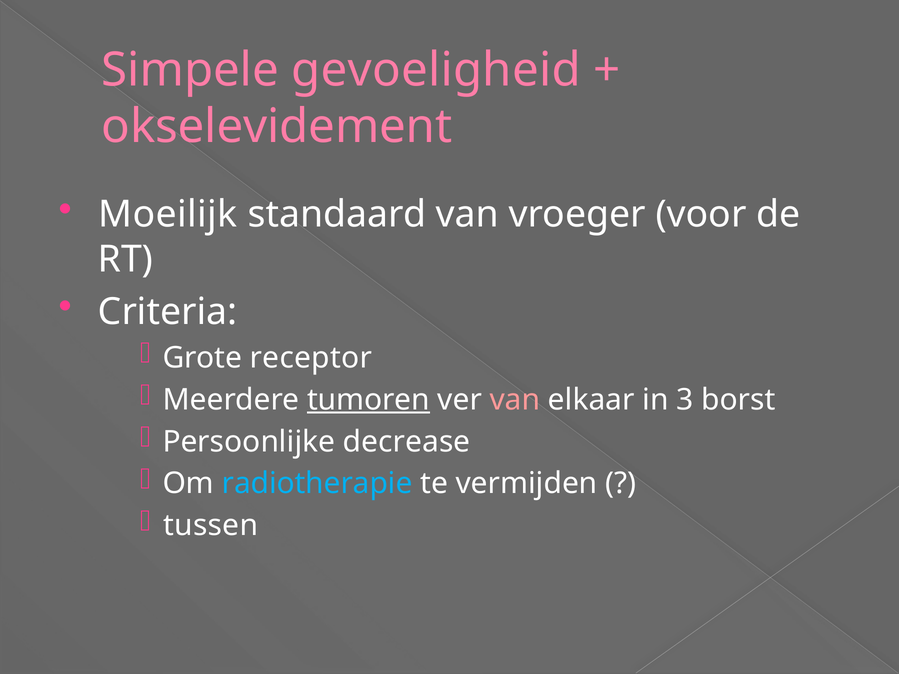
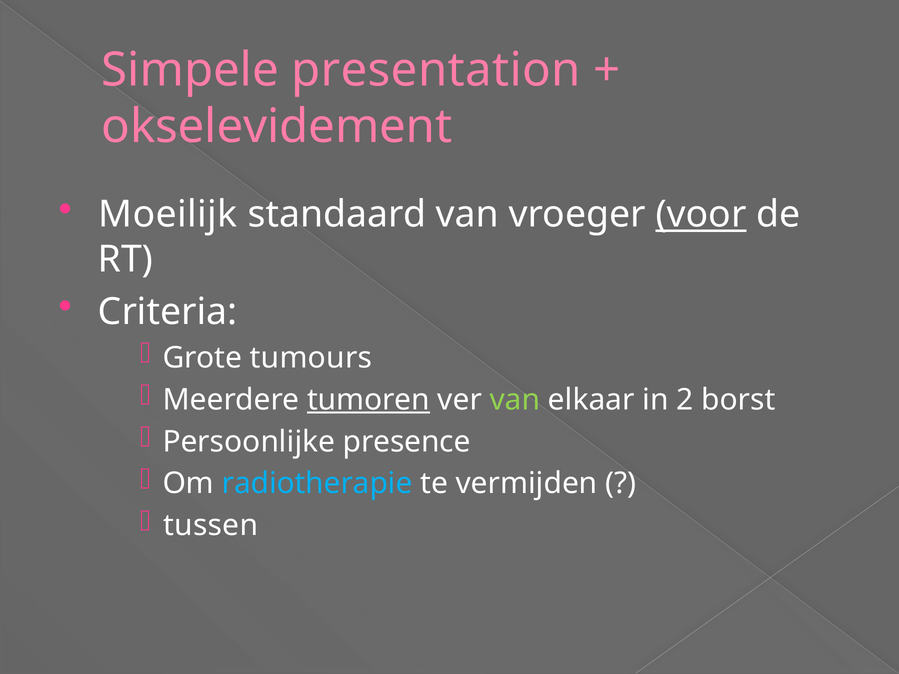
gevoeligheid: gevoeligheid -> presentation (436, 70)
voor underline: none -> present (701, 215)
receptor: receptor -> tumours (311, 358)
van colour: pink -> light green (515, 400)
3: 3 -> 2 (685, 400)
decrease: decrease -> presence (407, 442)
